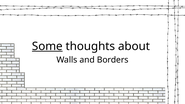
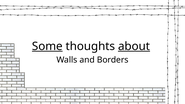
about underline: none -> present (134, 46)
